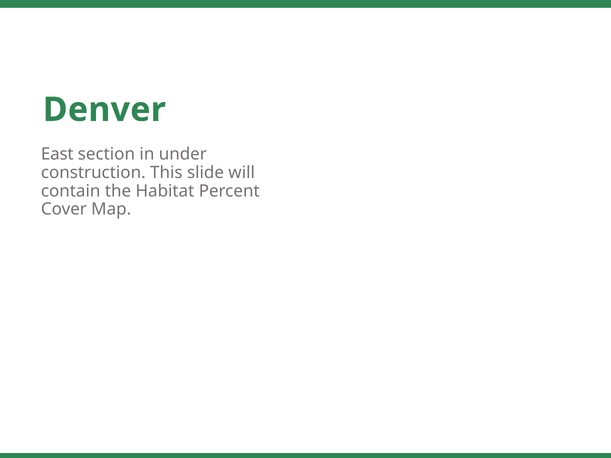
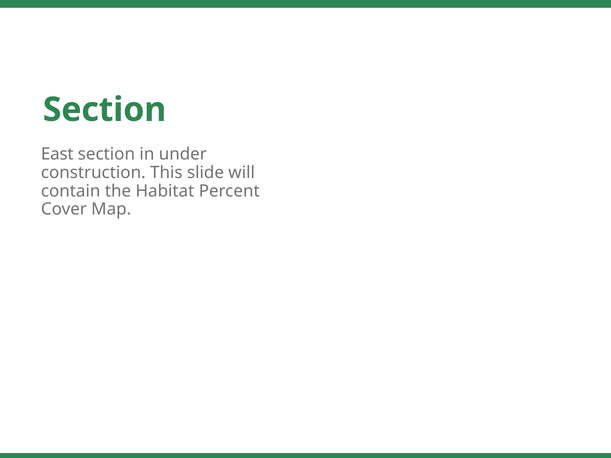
Denver: Denver -> Section (105, 110)
